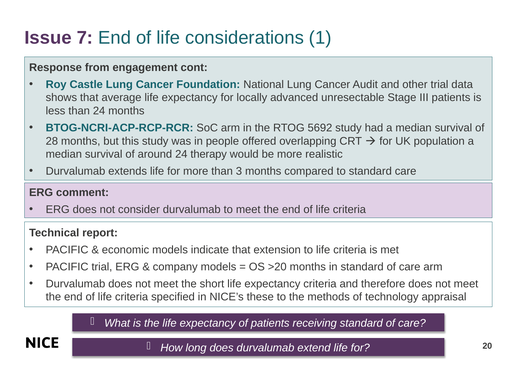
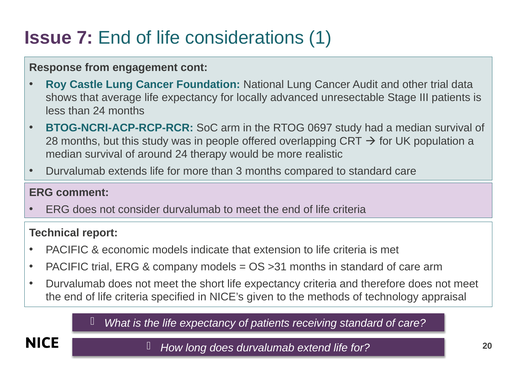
5692: 5692 -> 0697 (320, 128)
>20: >20 -> >31 (277, 267)
these: these -> given (260, 297)
